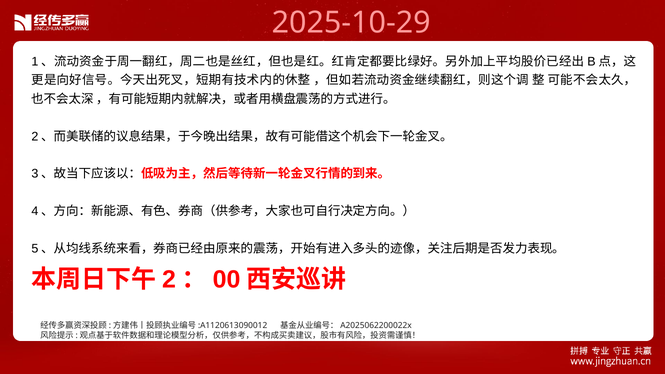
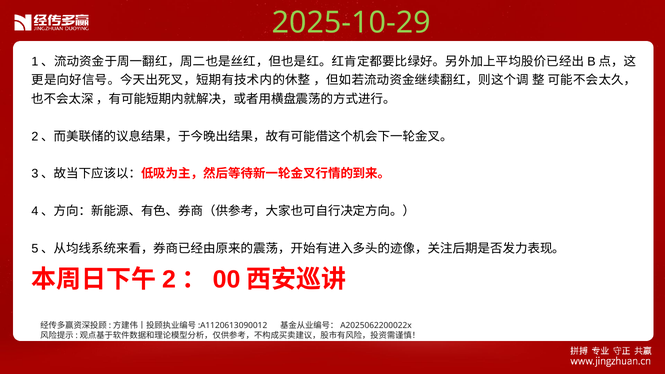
2025-10-29 colour: pink -> light green (351, 23)
